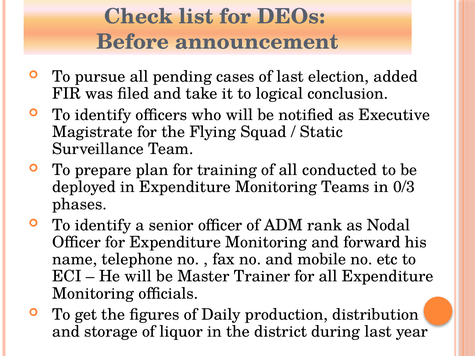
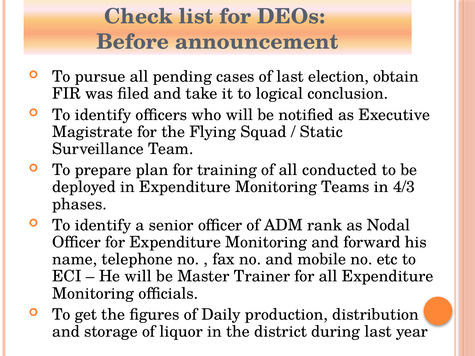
added: added -> obtain (396, 77)
0/3: 0/3 -> 4/3 (404, 187)
